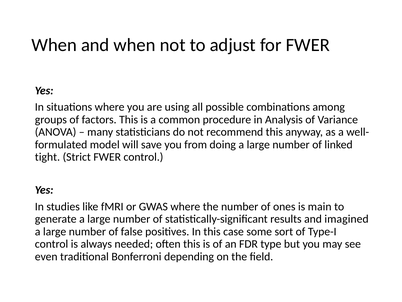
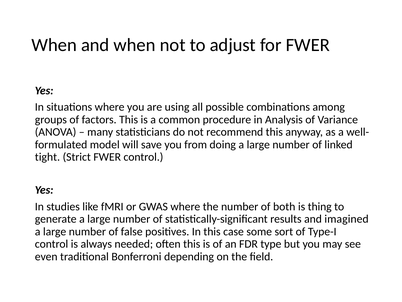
ones: ones -> both (284, 206)
main: main -> thing (320, 206)
